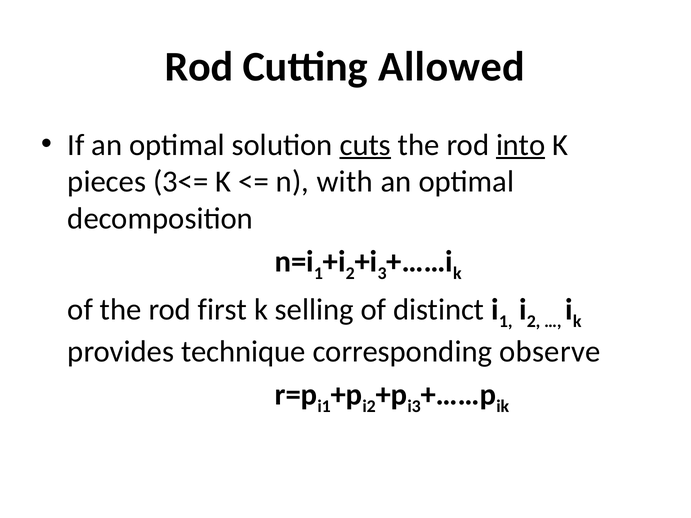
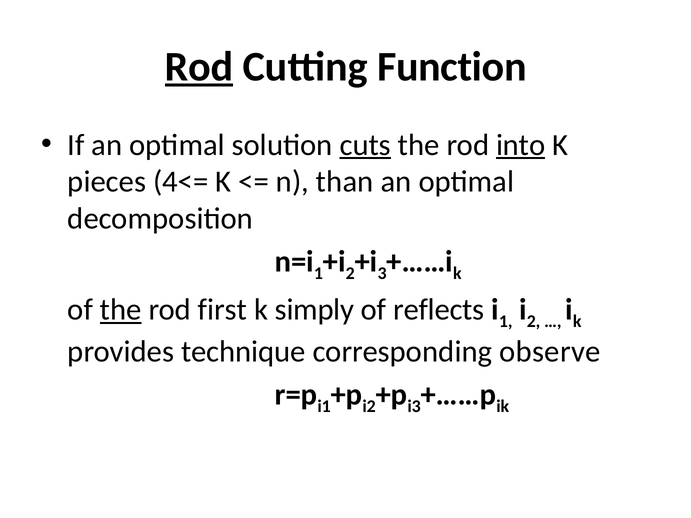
Rod underline: none -> present (199, 67)
Allowed: Allowed -> Function (452, 67)
3<=: 3<= -> 4<= (181, 182)
with: with -> than (345, 182)
the underline: none -> present (121, 310)
selling: selling -> simply (314, 310)
distinct: distinct -> reflects (439, 310)
